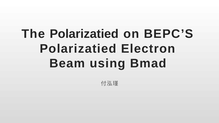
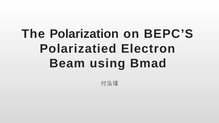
The Polarizatied: Polarizatied -> Polarization (84, 34)
